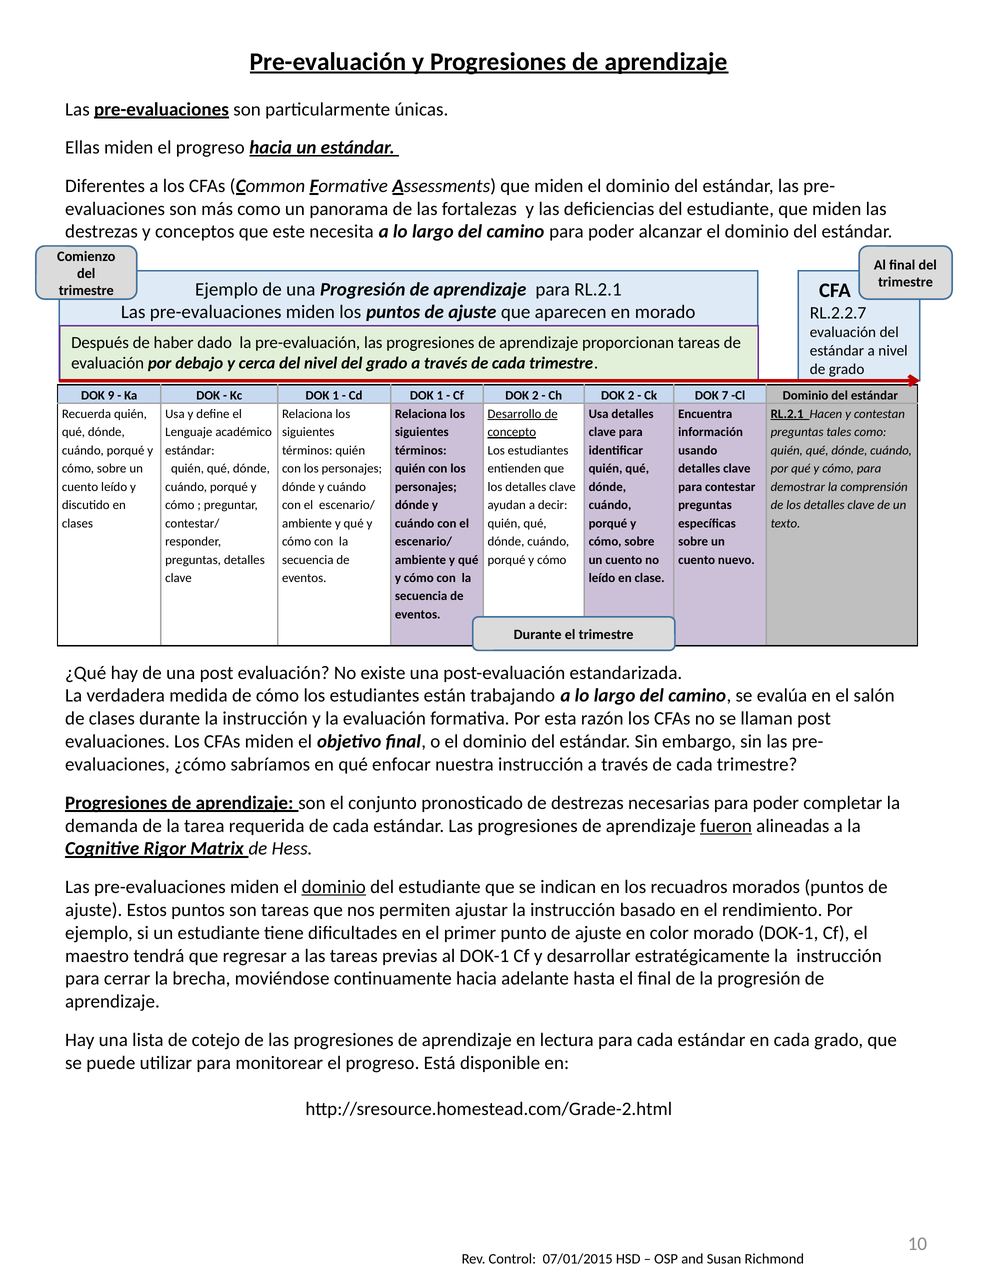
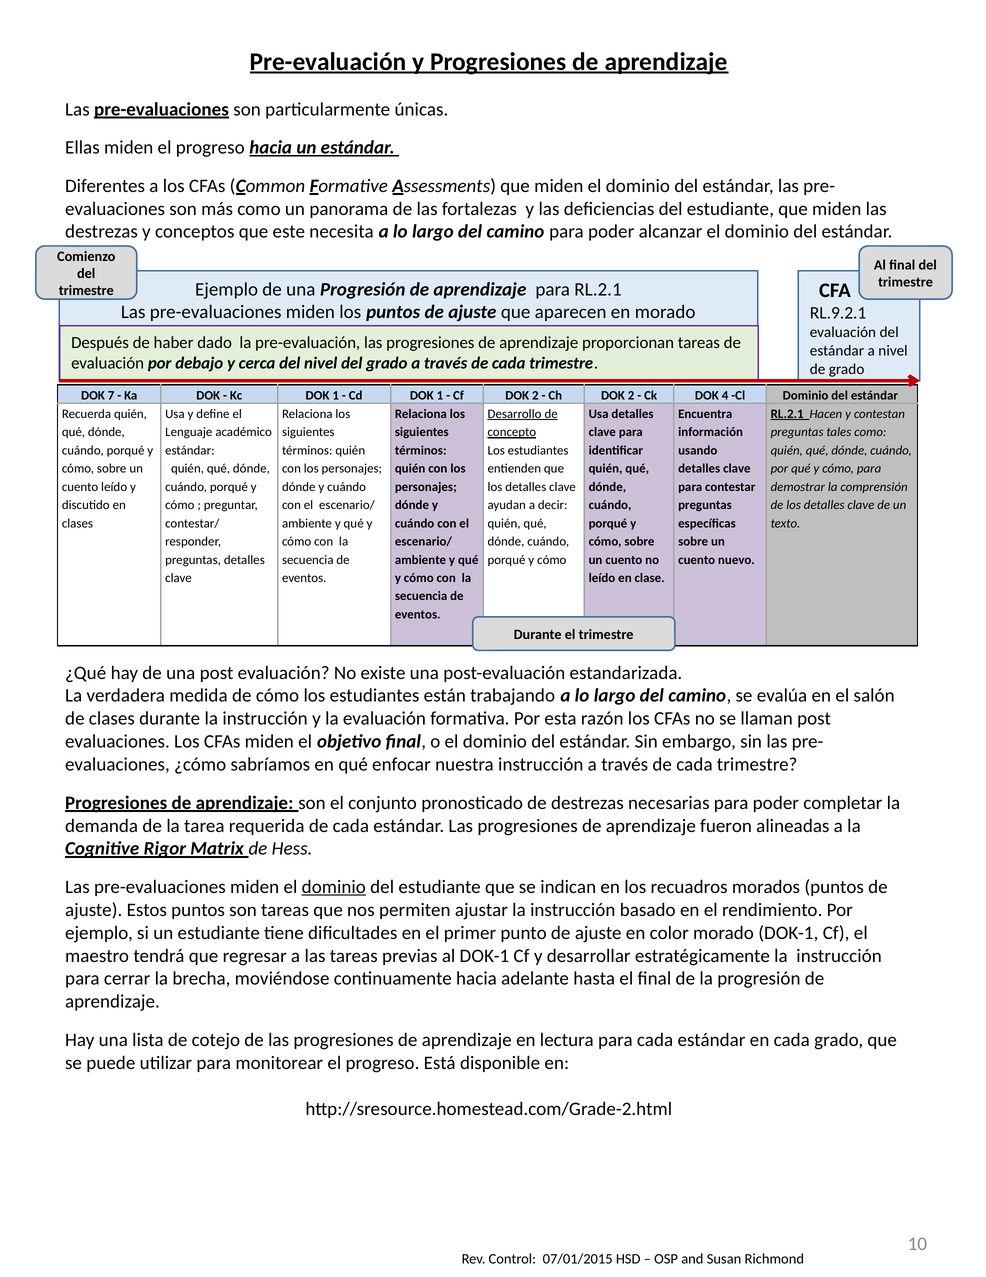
RL.2.2.7: RL.2.2.7 -> RL.9.2.1 (838, 313)
9: 9 -> 7 (111, 395)
7: 7 -> 4 (725, 395)
fueron underline: present -> none (726, 825)
